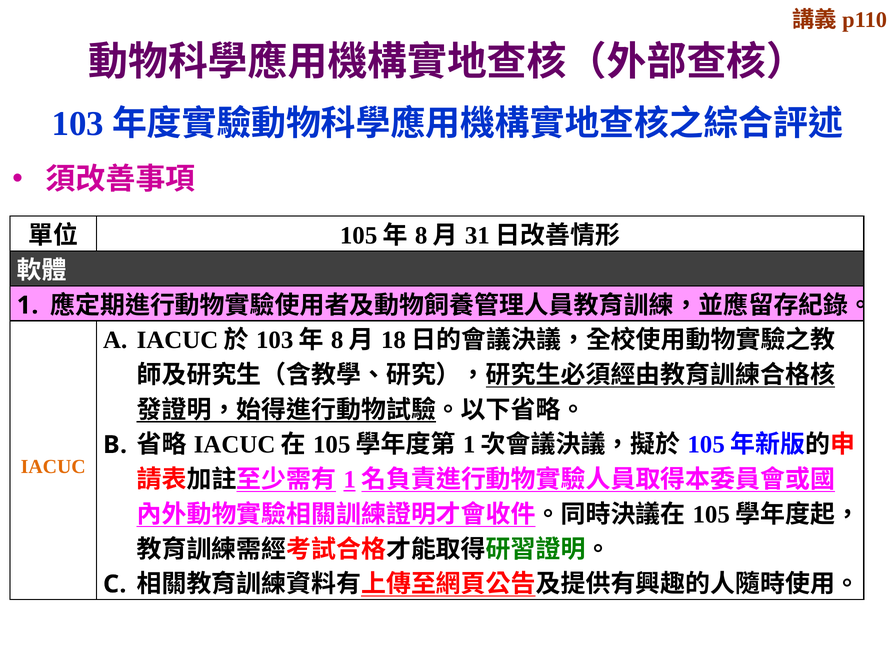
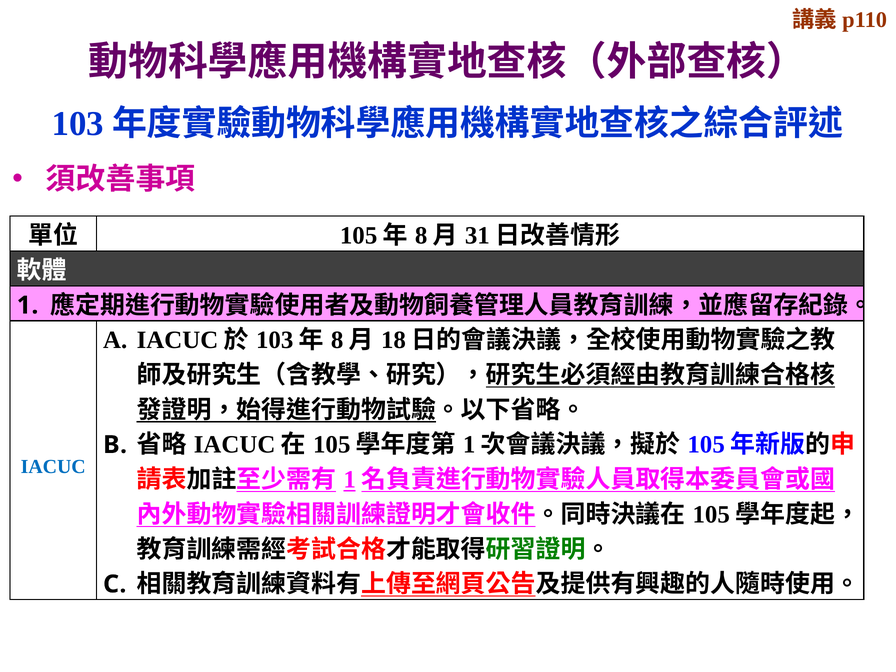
IACUC colour: orange -> blue (53, 467)
